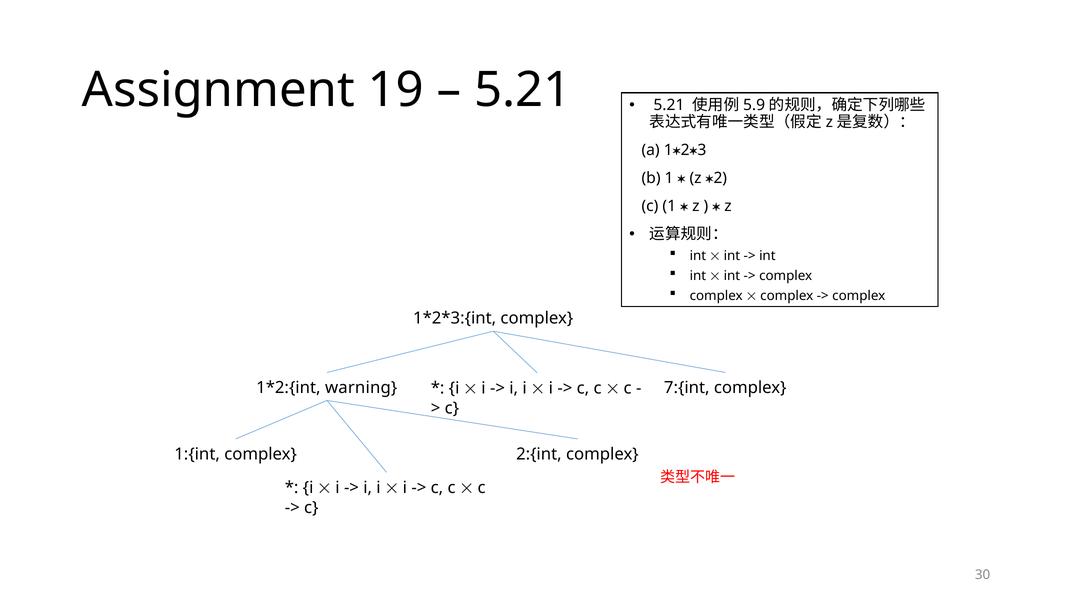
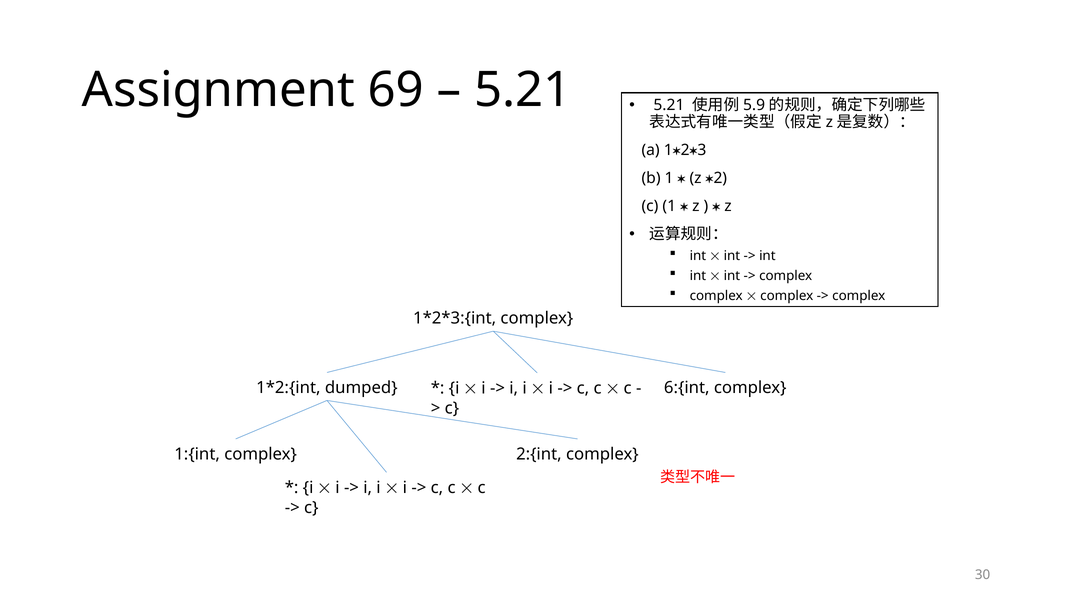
19: 19 -> 69 (396, 90)
warning: warning -> dumped (361, 388)
7:{int: 7:{int -> 6:{int (687, 388)
